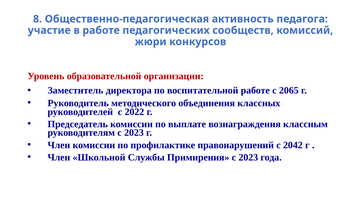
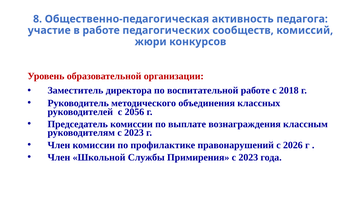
2065: 2065 -> 2018 (289, 91)
2022: 2022 -> 2056 (134, 112)
2042: 2042 -> 2026 (293, 145)
